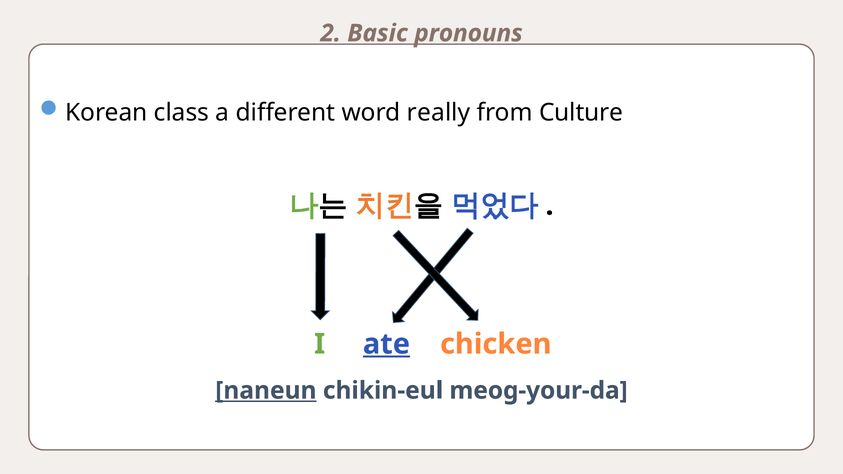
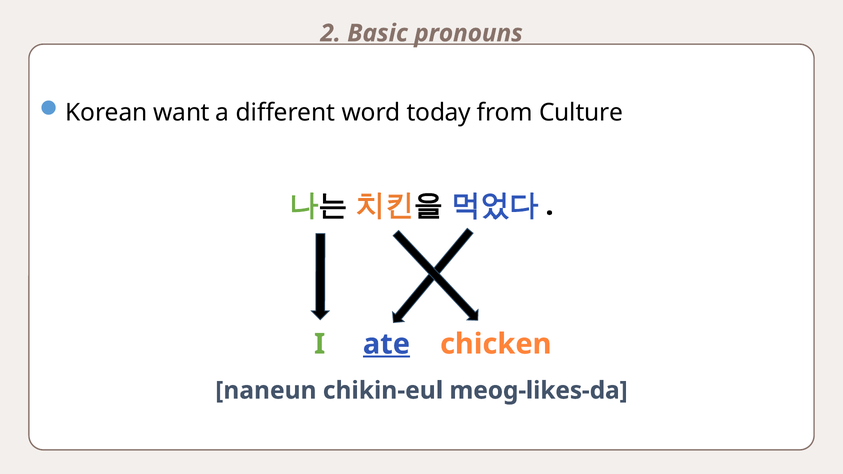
class: class -> want (182, 113)
really: really -> today (439, 113)
naneun underline: present -> none (266, 391)
meog-your-da: meog-your-da -> meog-likes-da (539, 391)
